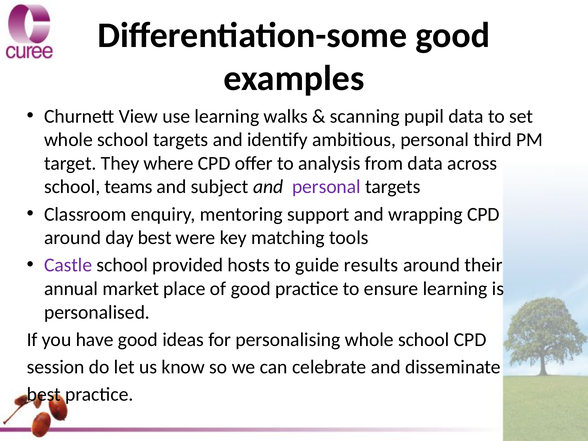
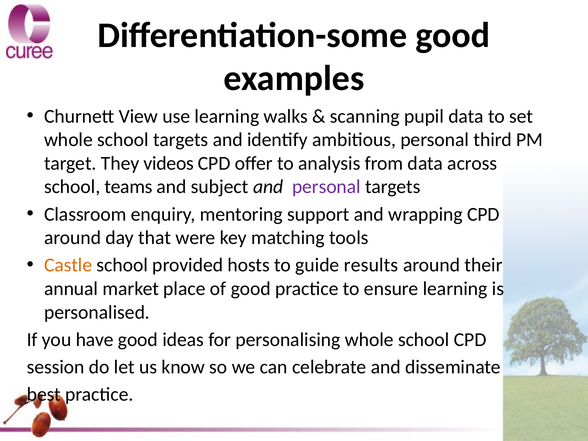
where: where -> videos (169, 163)
day best: best -> that (155, 238)
Castle colour: purple -> orange (68, 265)
